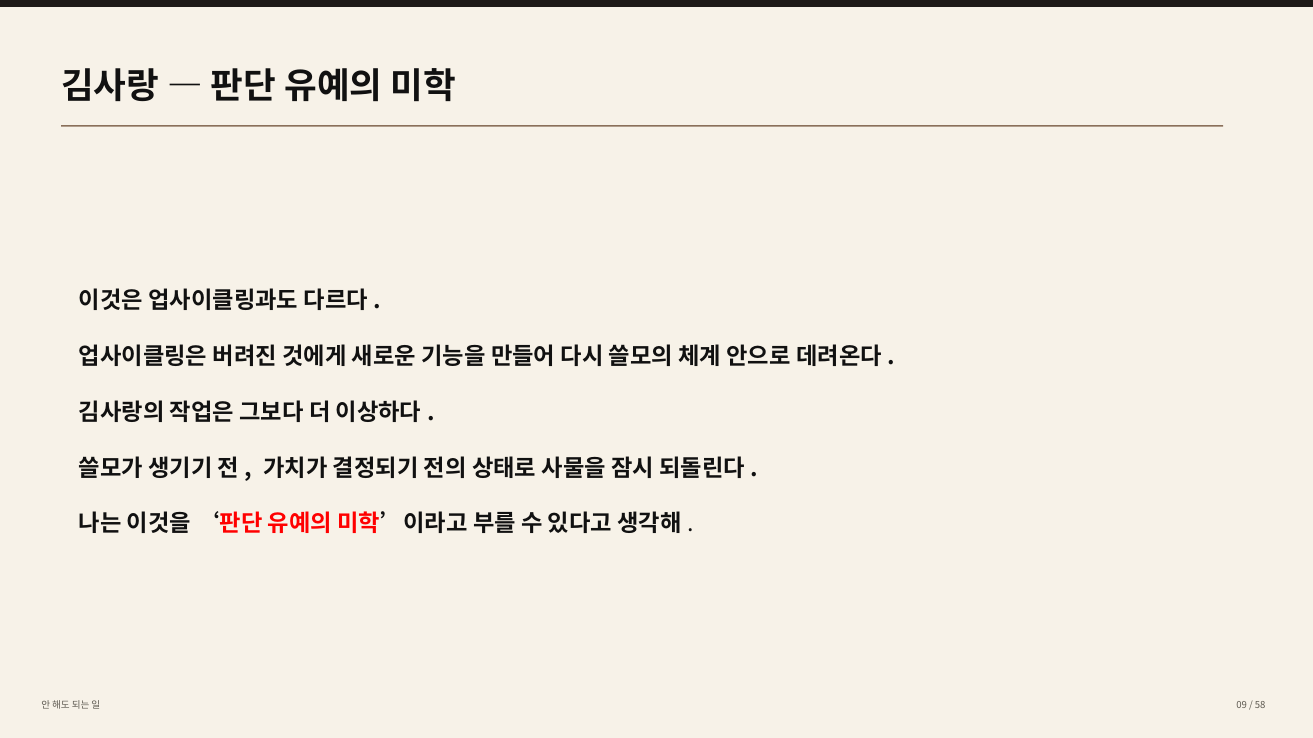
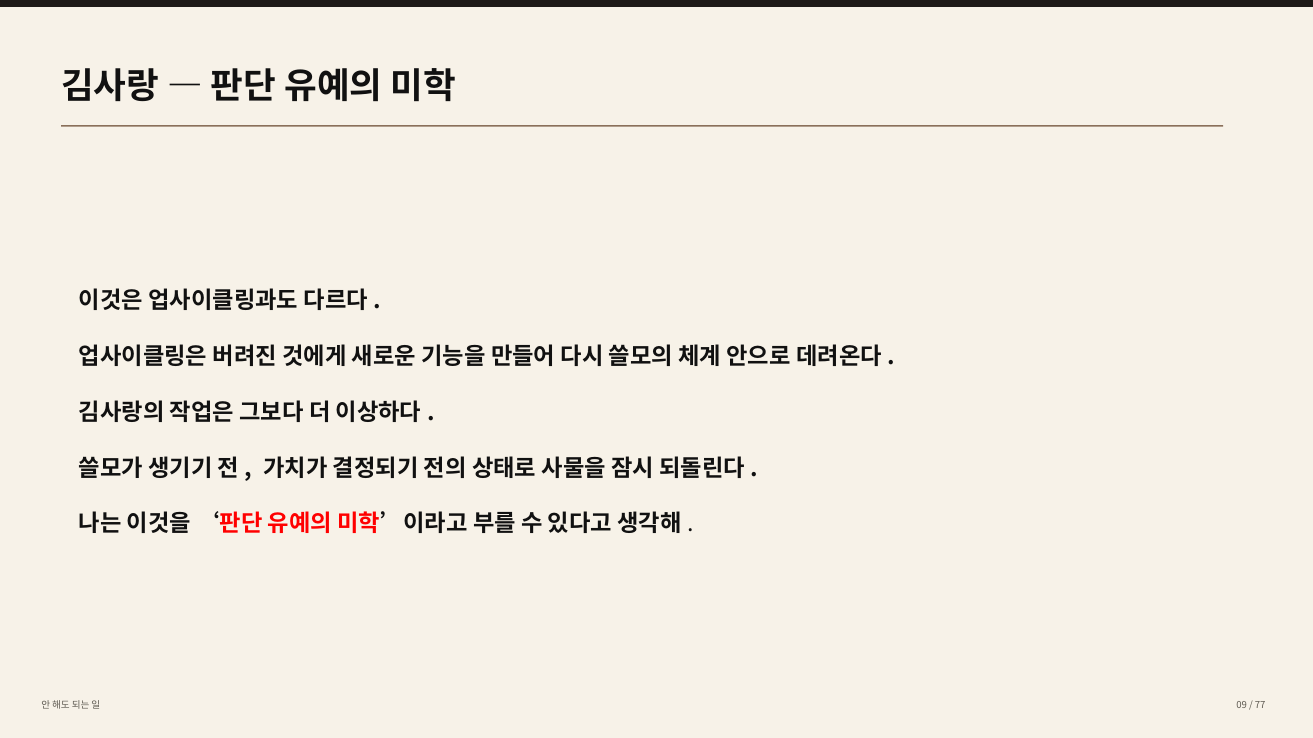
58: 58 -> 77 (1260, 706)
